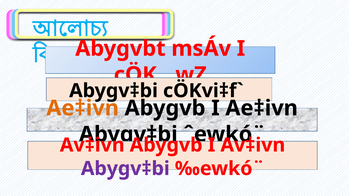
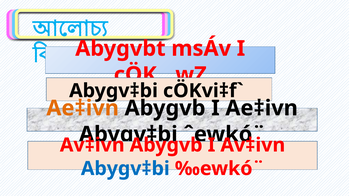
Abygv‡bi colour: purple -> blue (125, 169)
